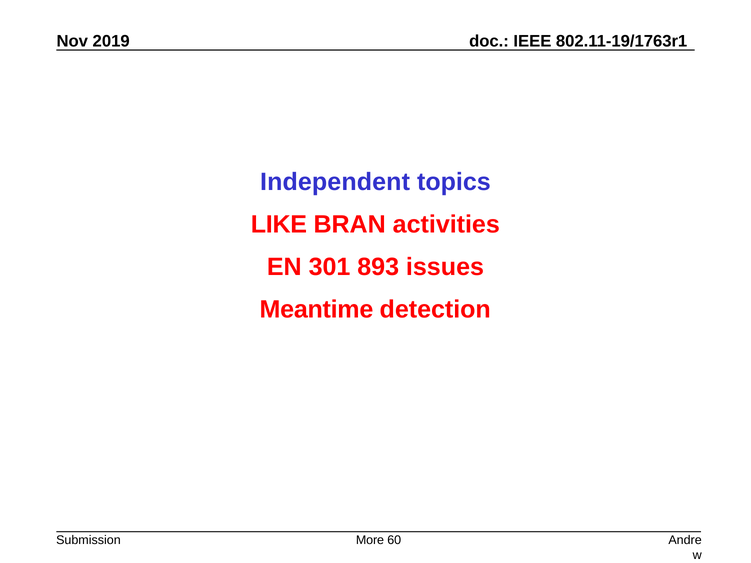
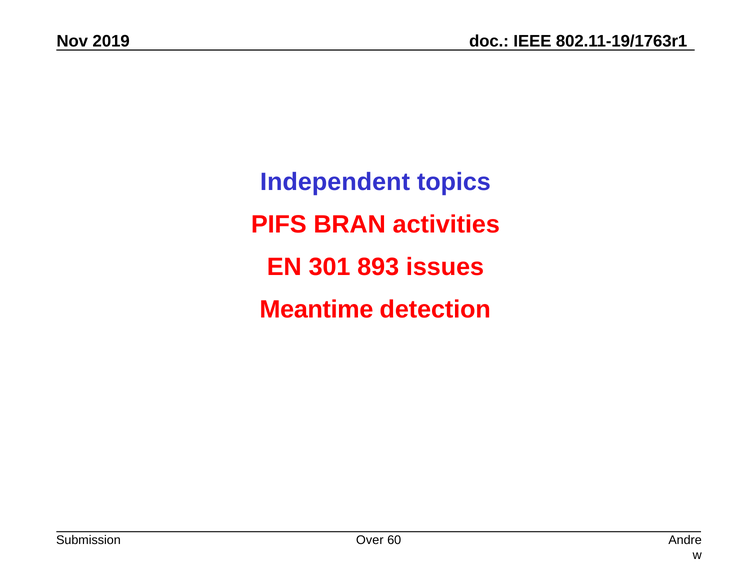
LIKE: LIKE -> PIFS (279, 225)
More: More -> Over (370, 540)
